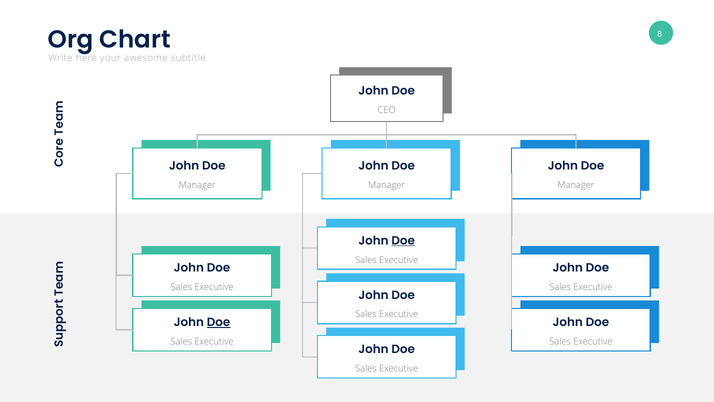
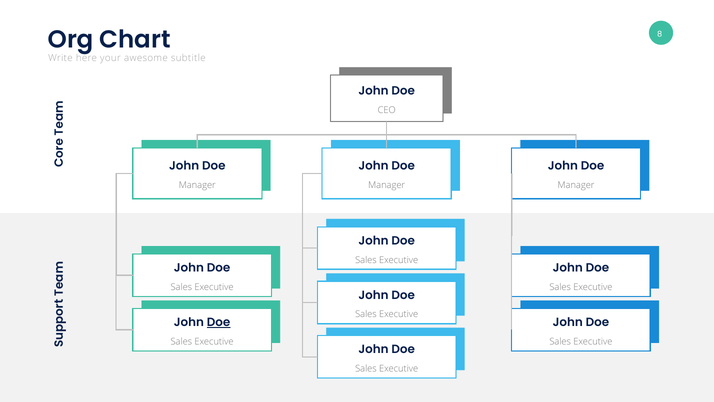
Doe underline: present -> none (403, 241)
